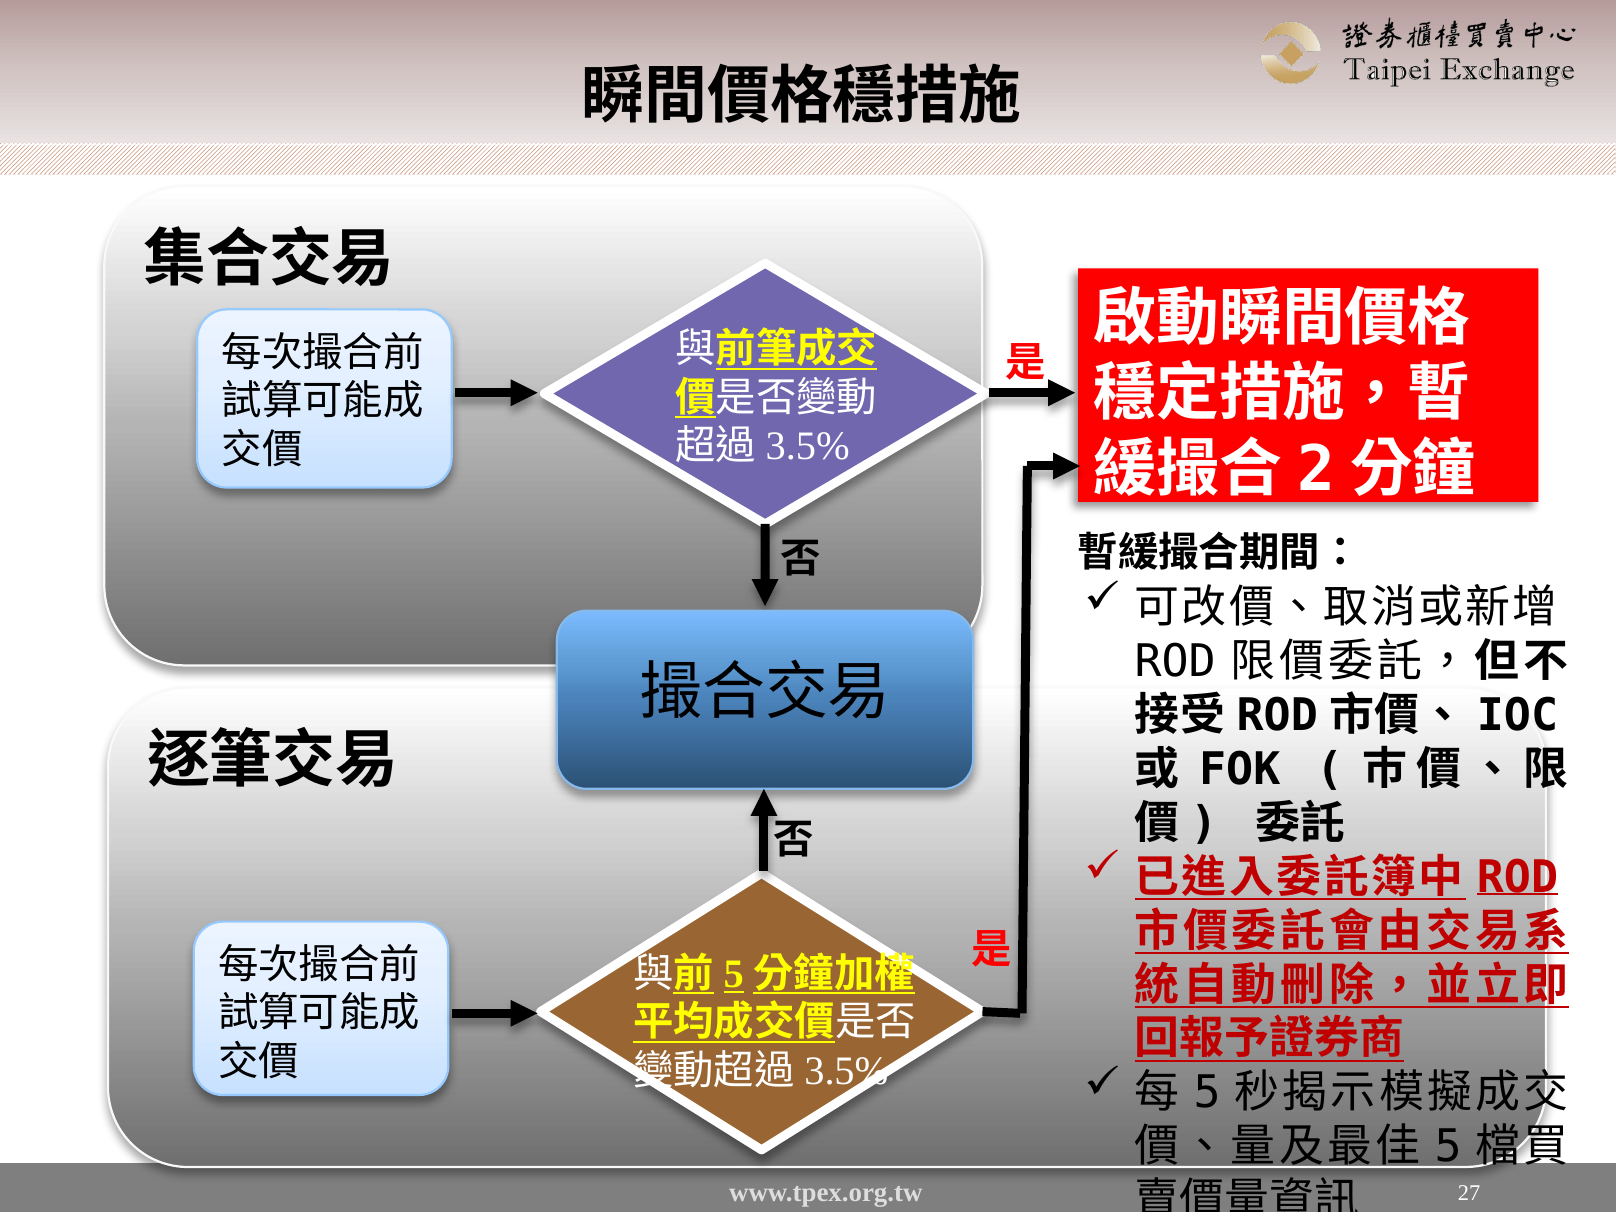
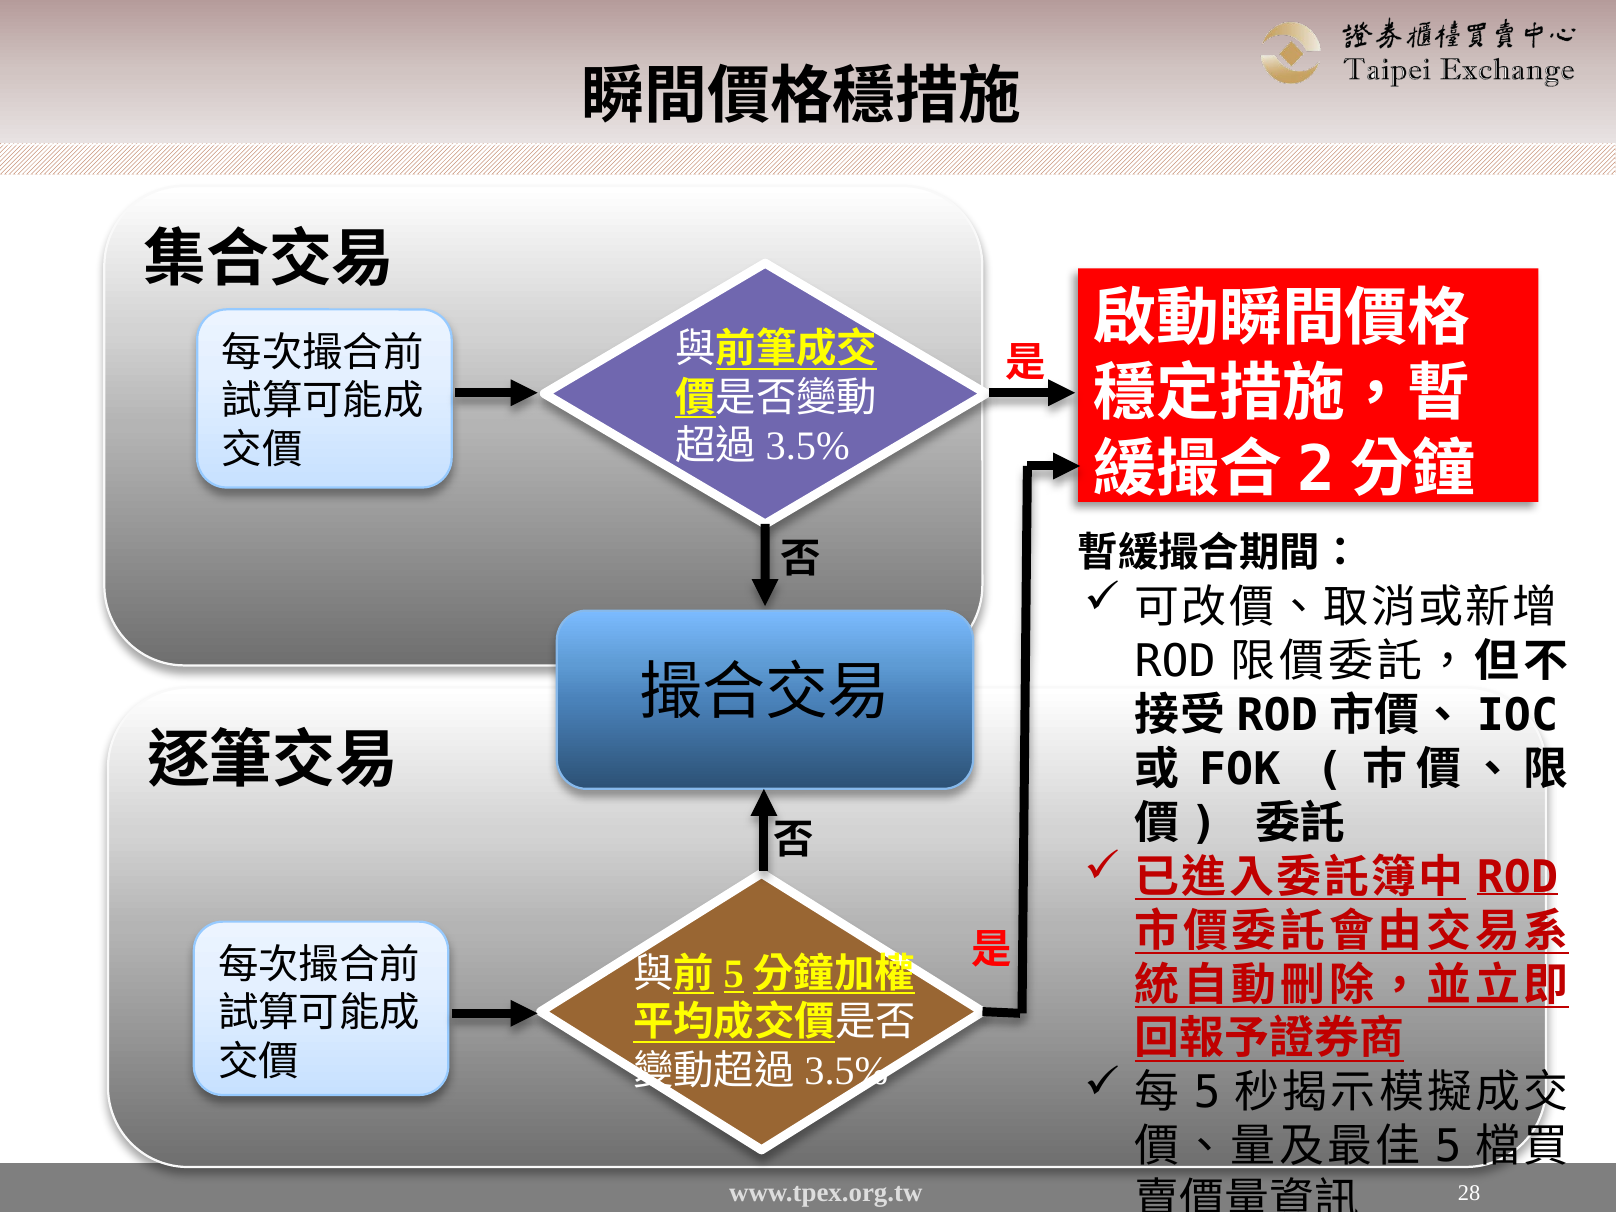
27: 27 -> 28 (1469, 1193)
